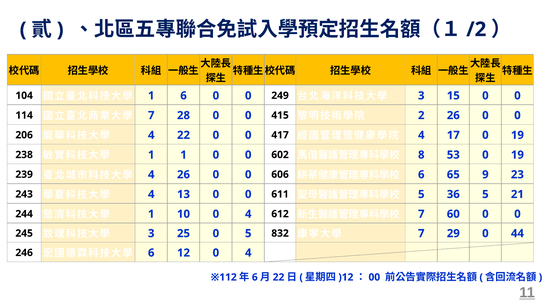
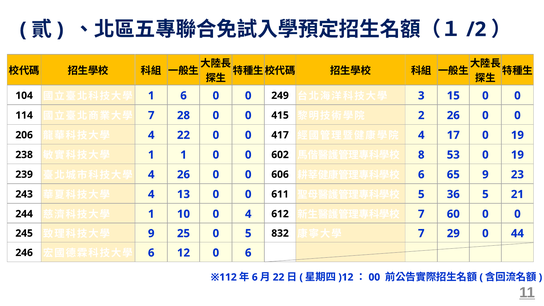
3: 3 -> 9 (151, 233)
12 0 4: 4 -> 6 (248, 253)
